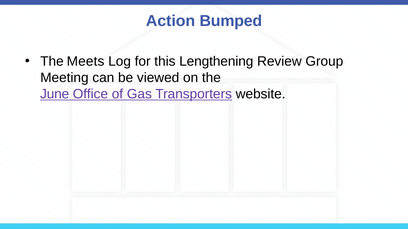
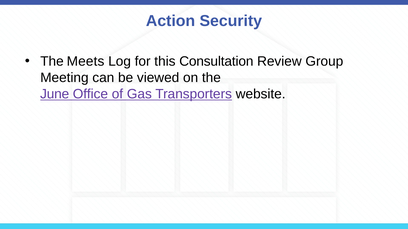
Bumped: Bumped -> Security (231, 21)
Lengthening: Lengthening -> Consultation (216, 62)
